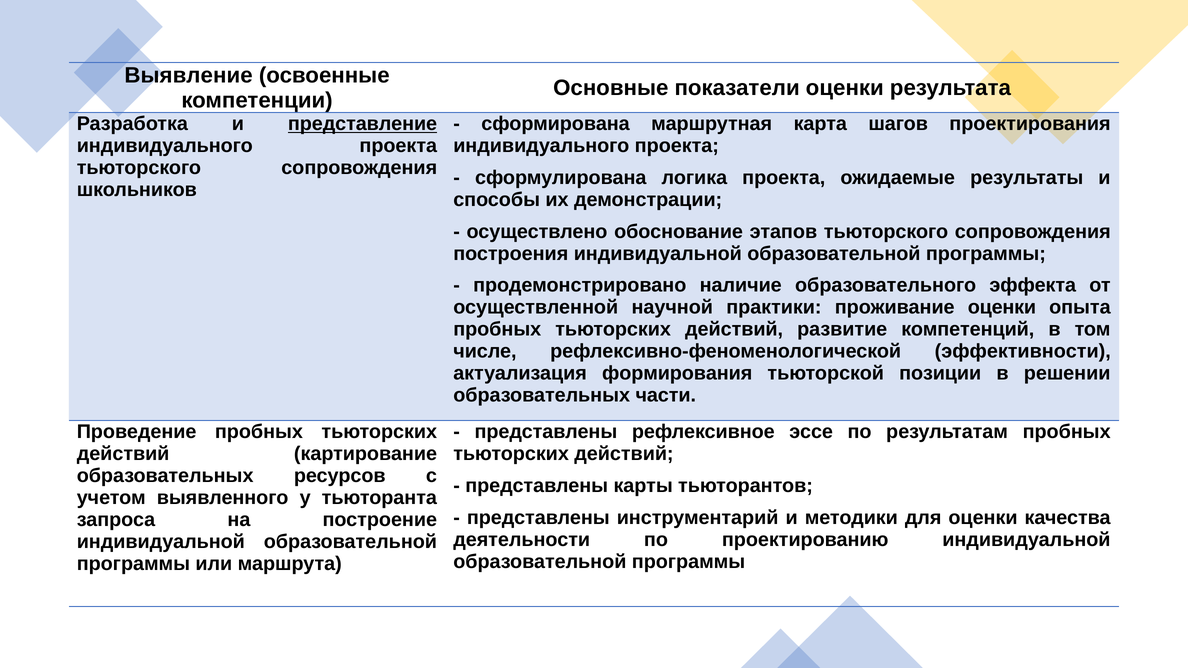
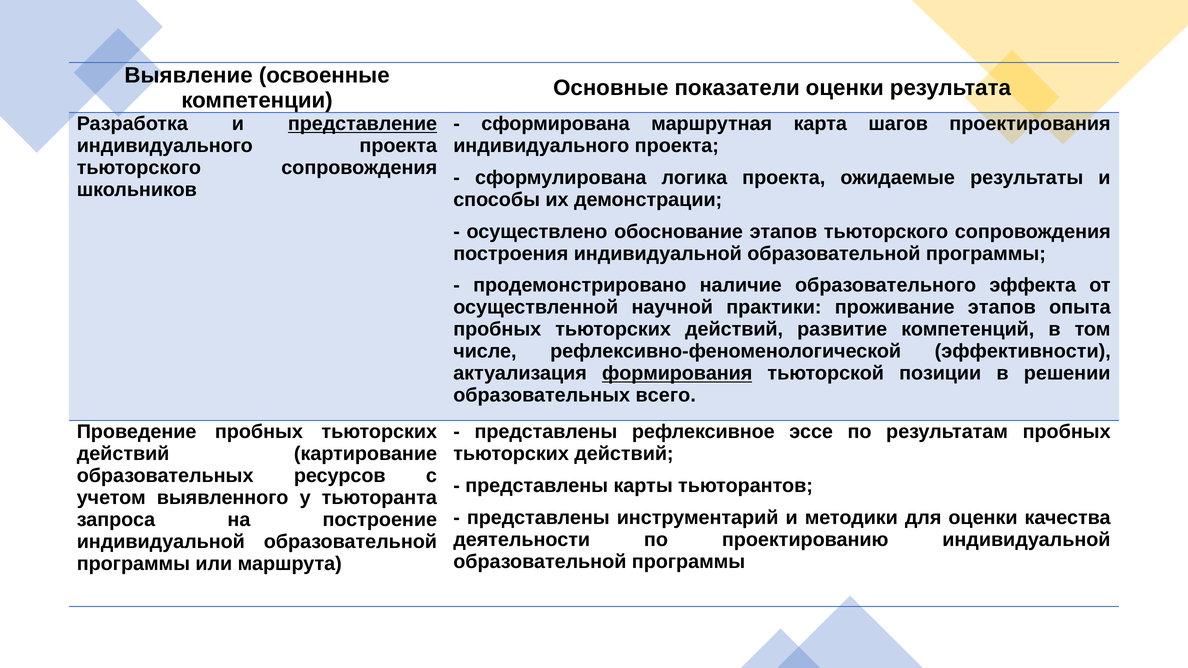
проживание оценки: оценки -> этапов (1002, 308)
формирования underline: none -> present (677, 374)
части: части -> всего (666, 396)
